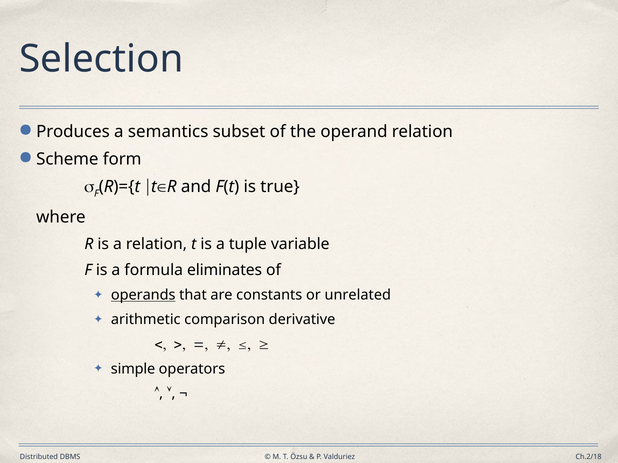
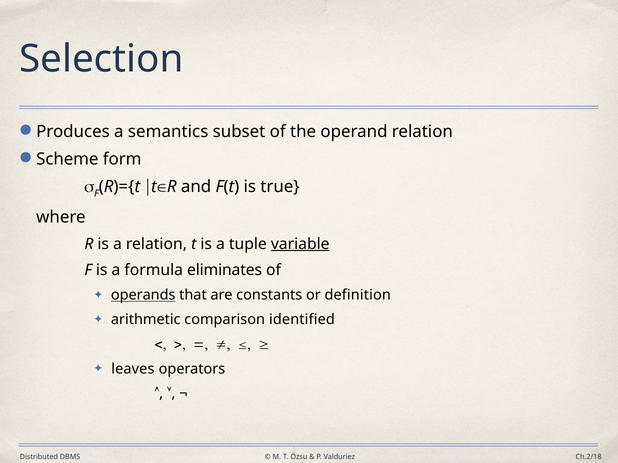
variable underline: none -> present (300, 244)
unrelated: unrelated -> definition (358, 295)
derivative: derivative -> identified (302, 320)
simple: simple -> leaves (133, 369)
